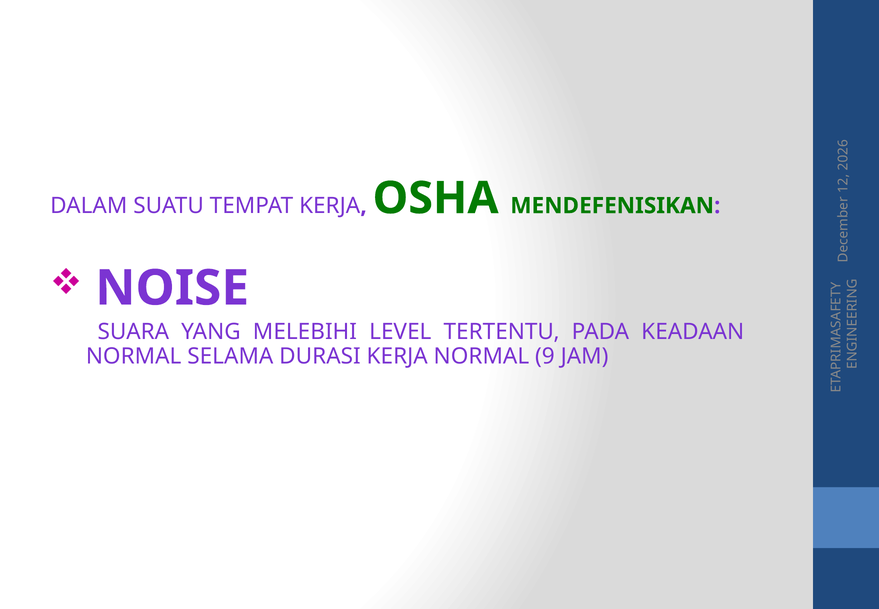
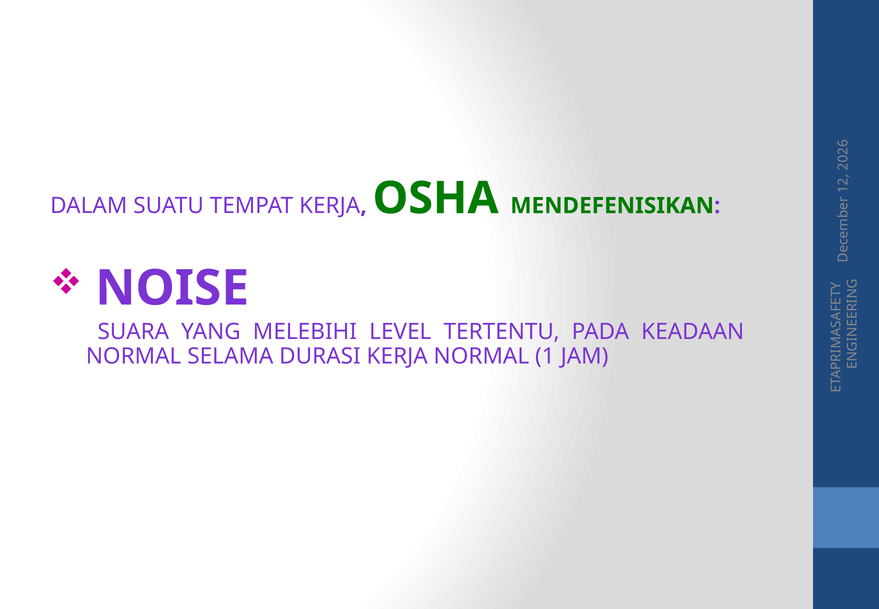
NORMAL 9: 9 -> 1 (545, 356)
